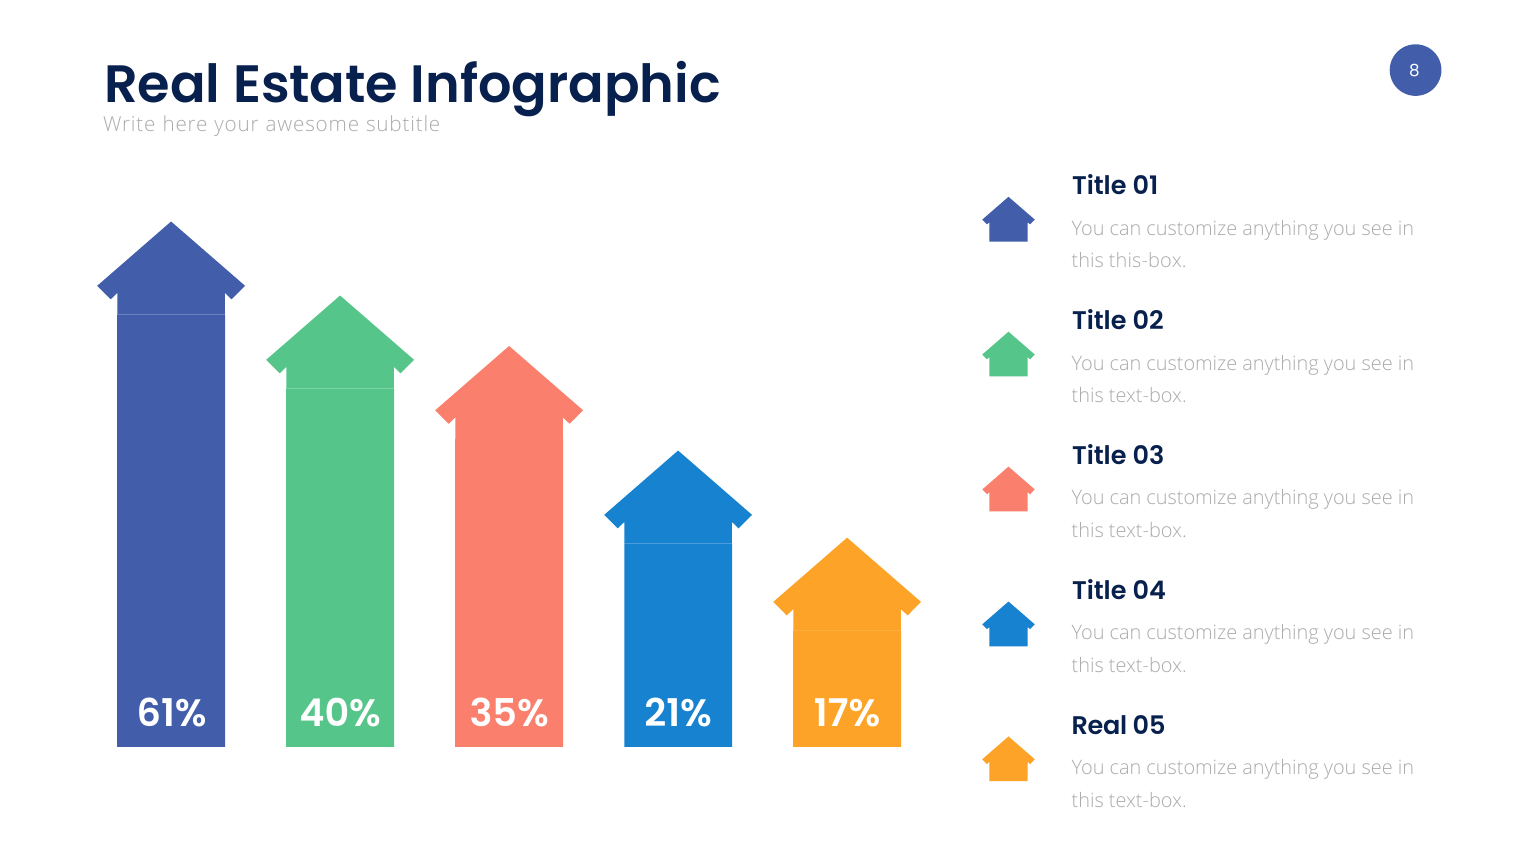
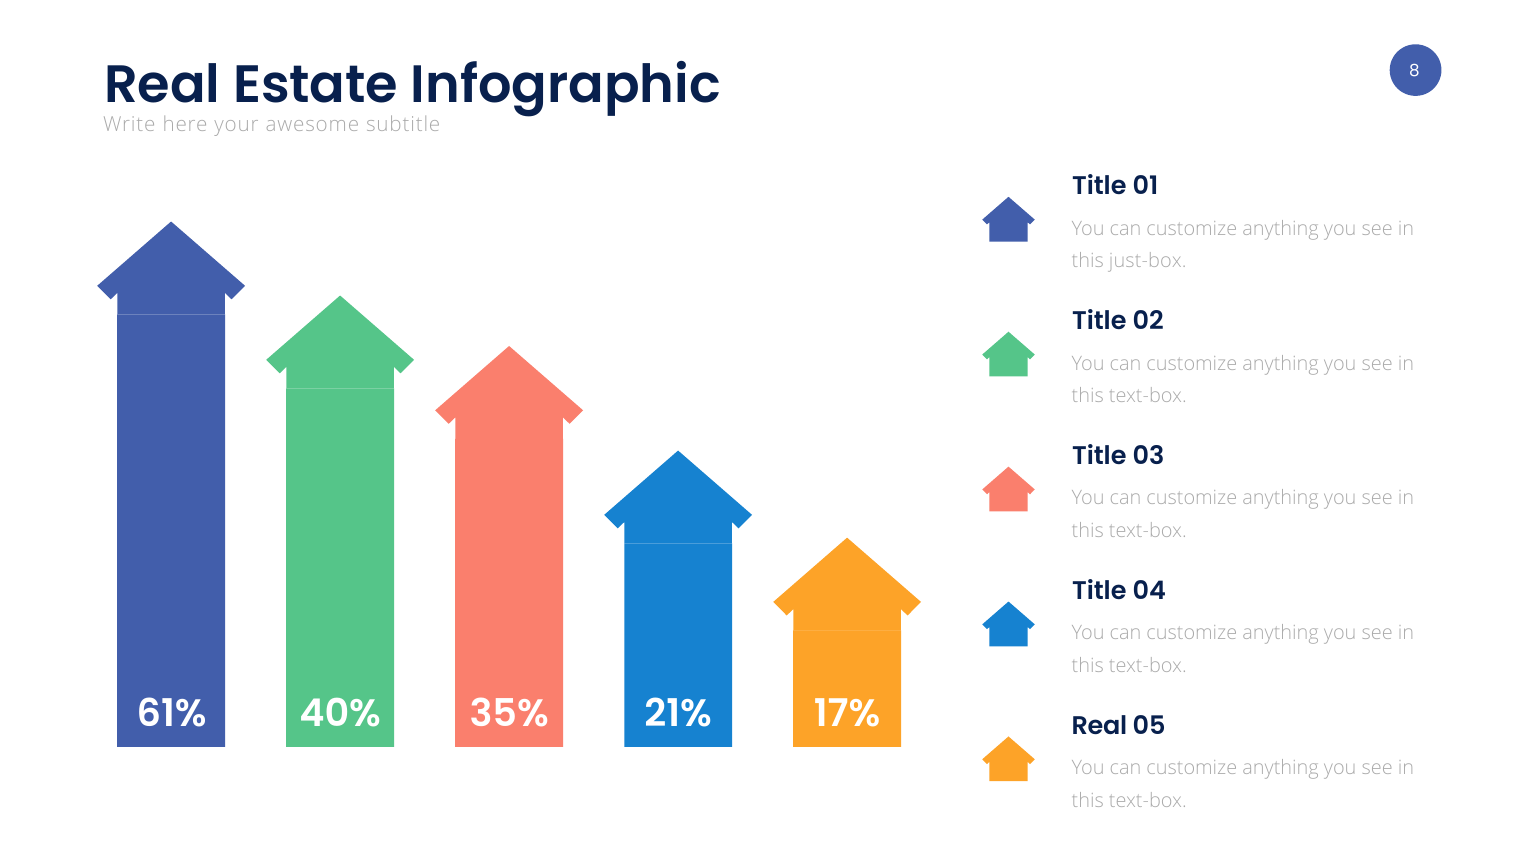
this-box: this-box -> just-box (1148, 261)
